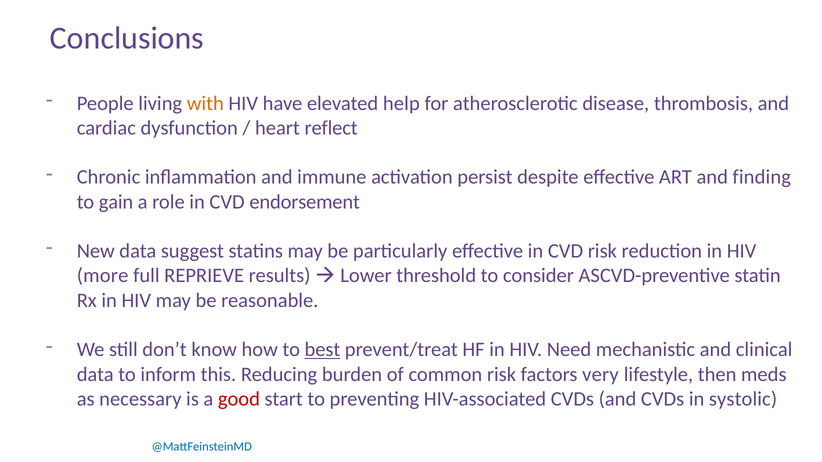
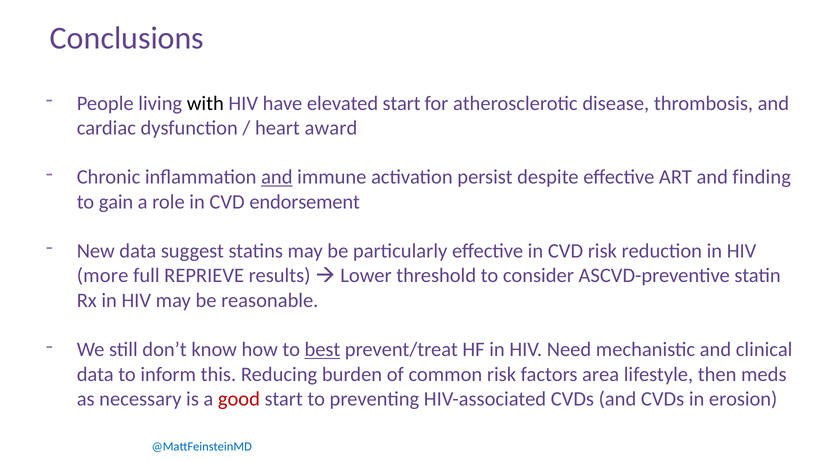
with colour: orange -> black (205, 103)
elevated help: help -> start (402, 103)
reflect: reflect -> award (331, 128)
and underline: none -> present (277, 177)
very: very -> area (601, 375)
systolic: systolic -> erosion (743, 399)
